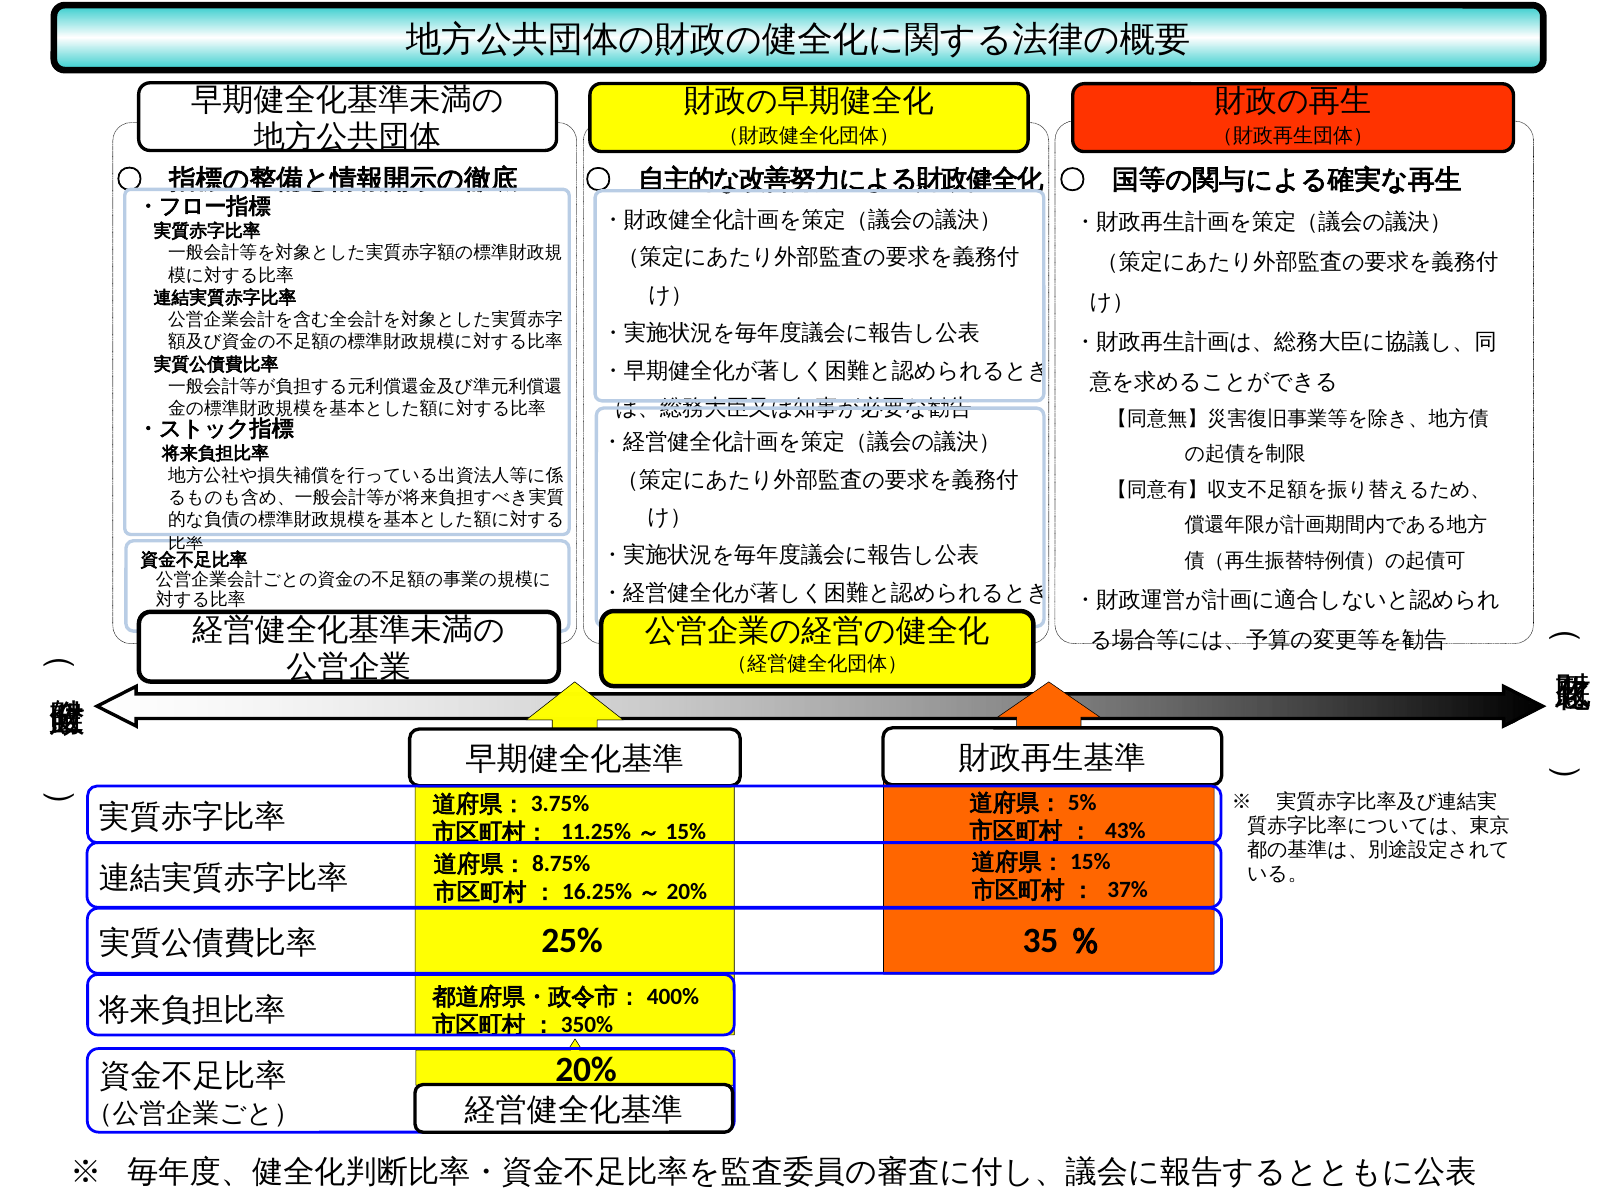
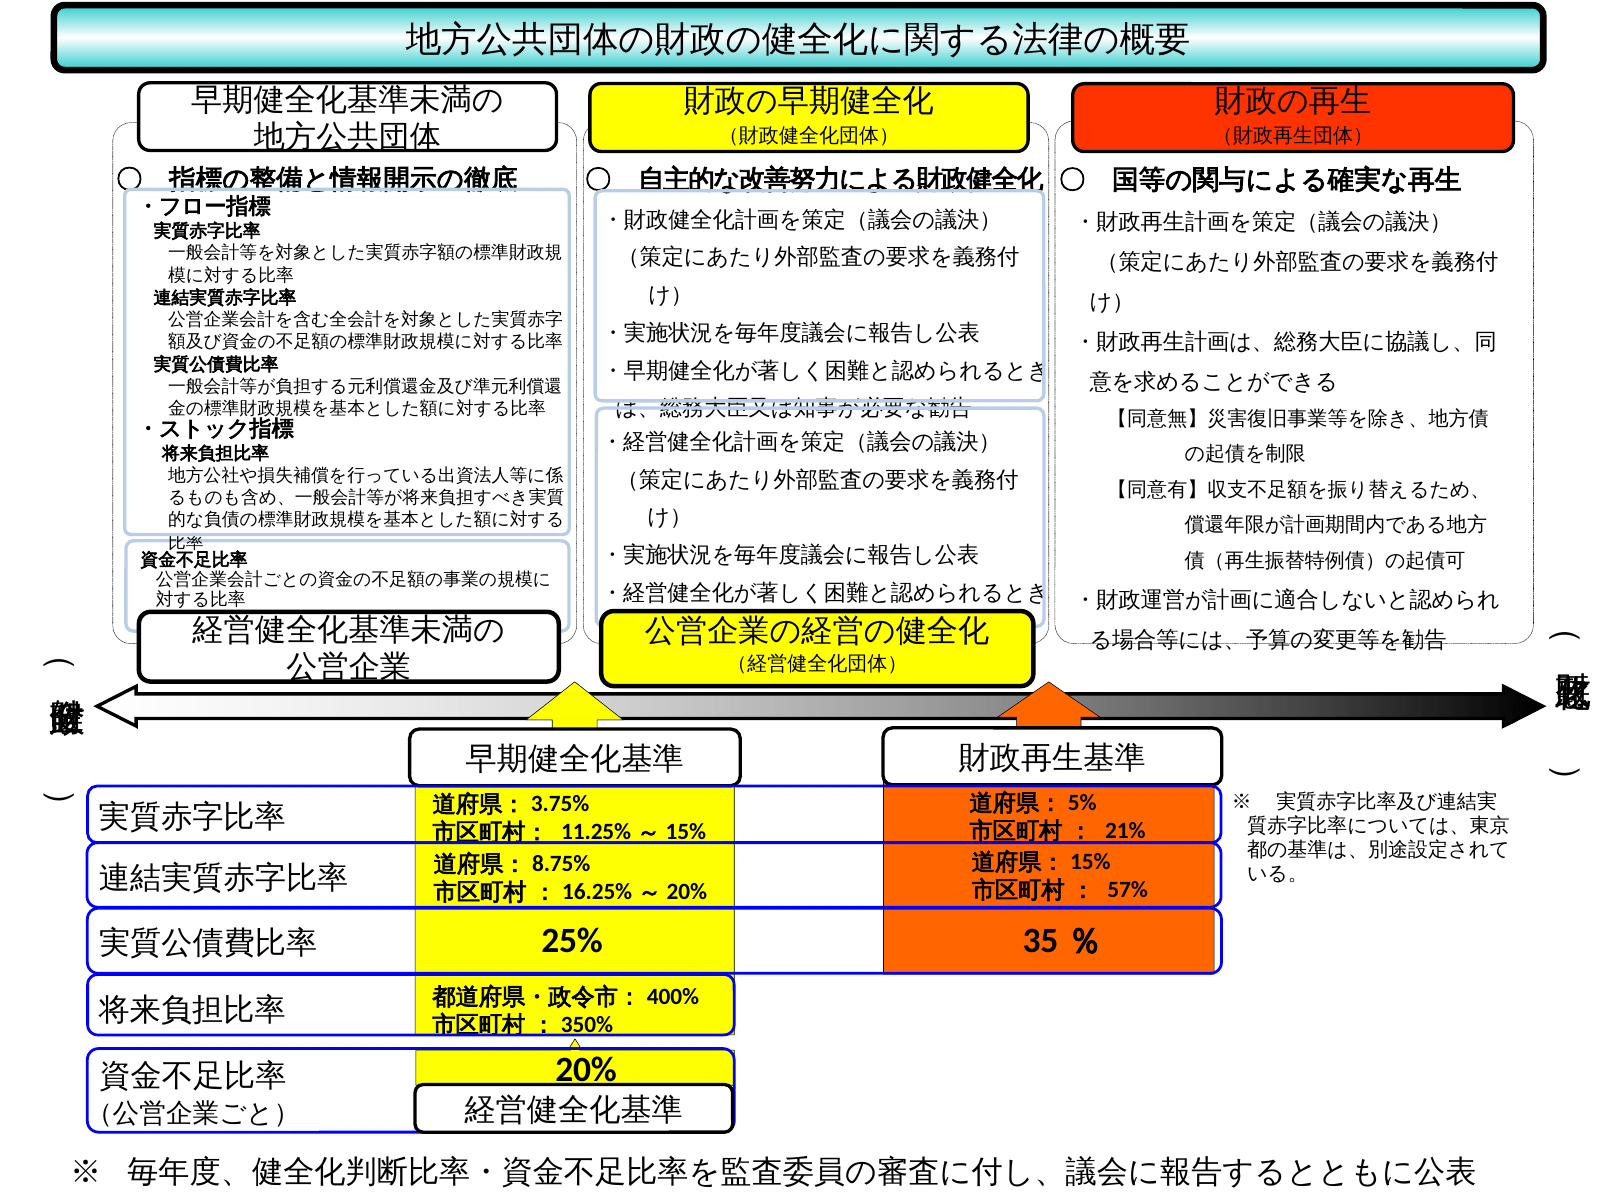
43%: 43% -> 21% (1125, 832)
37%: 37% -> 57% (1128, 891)
